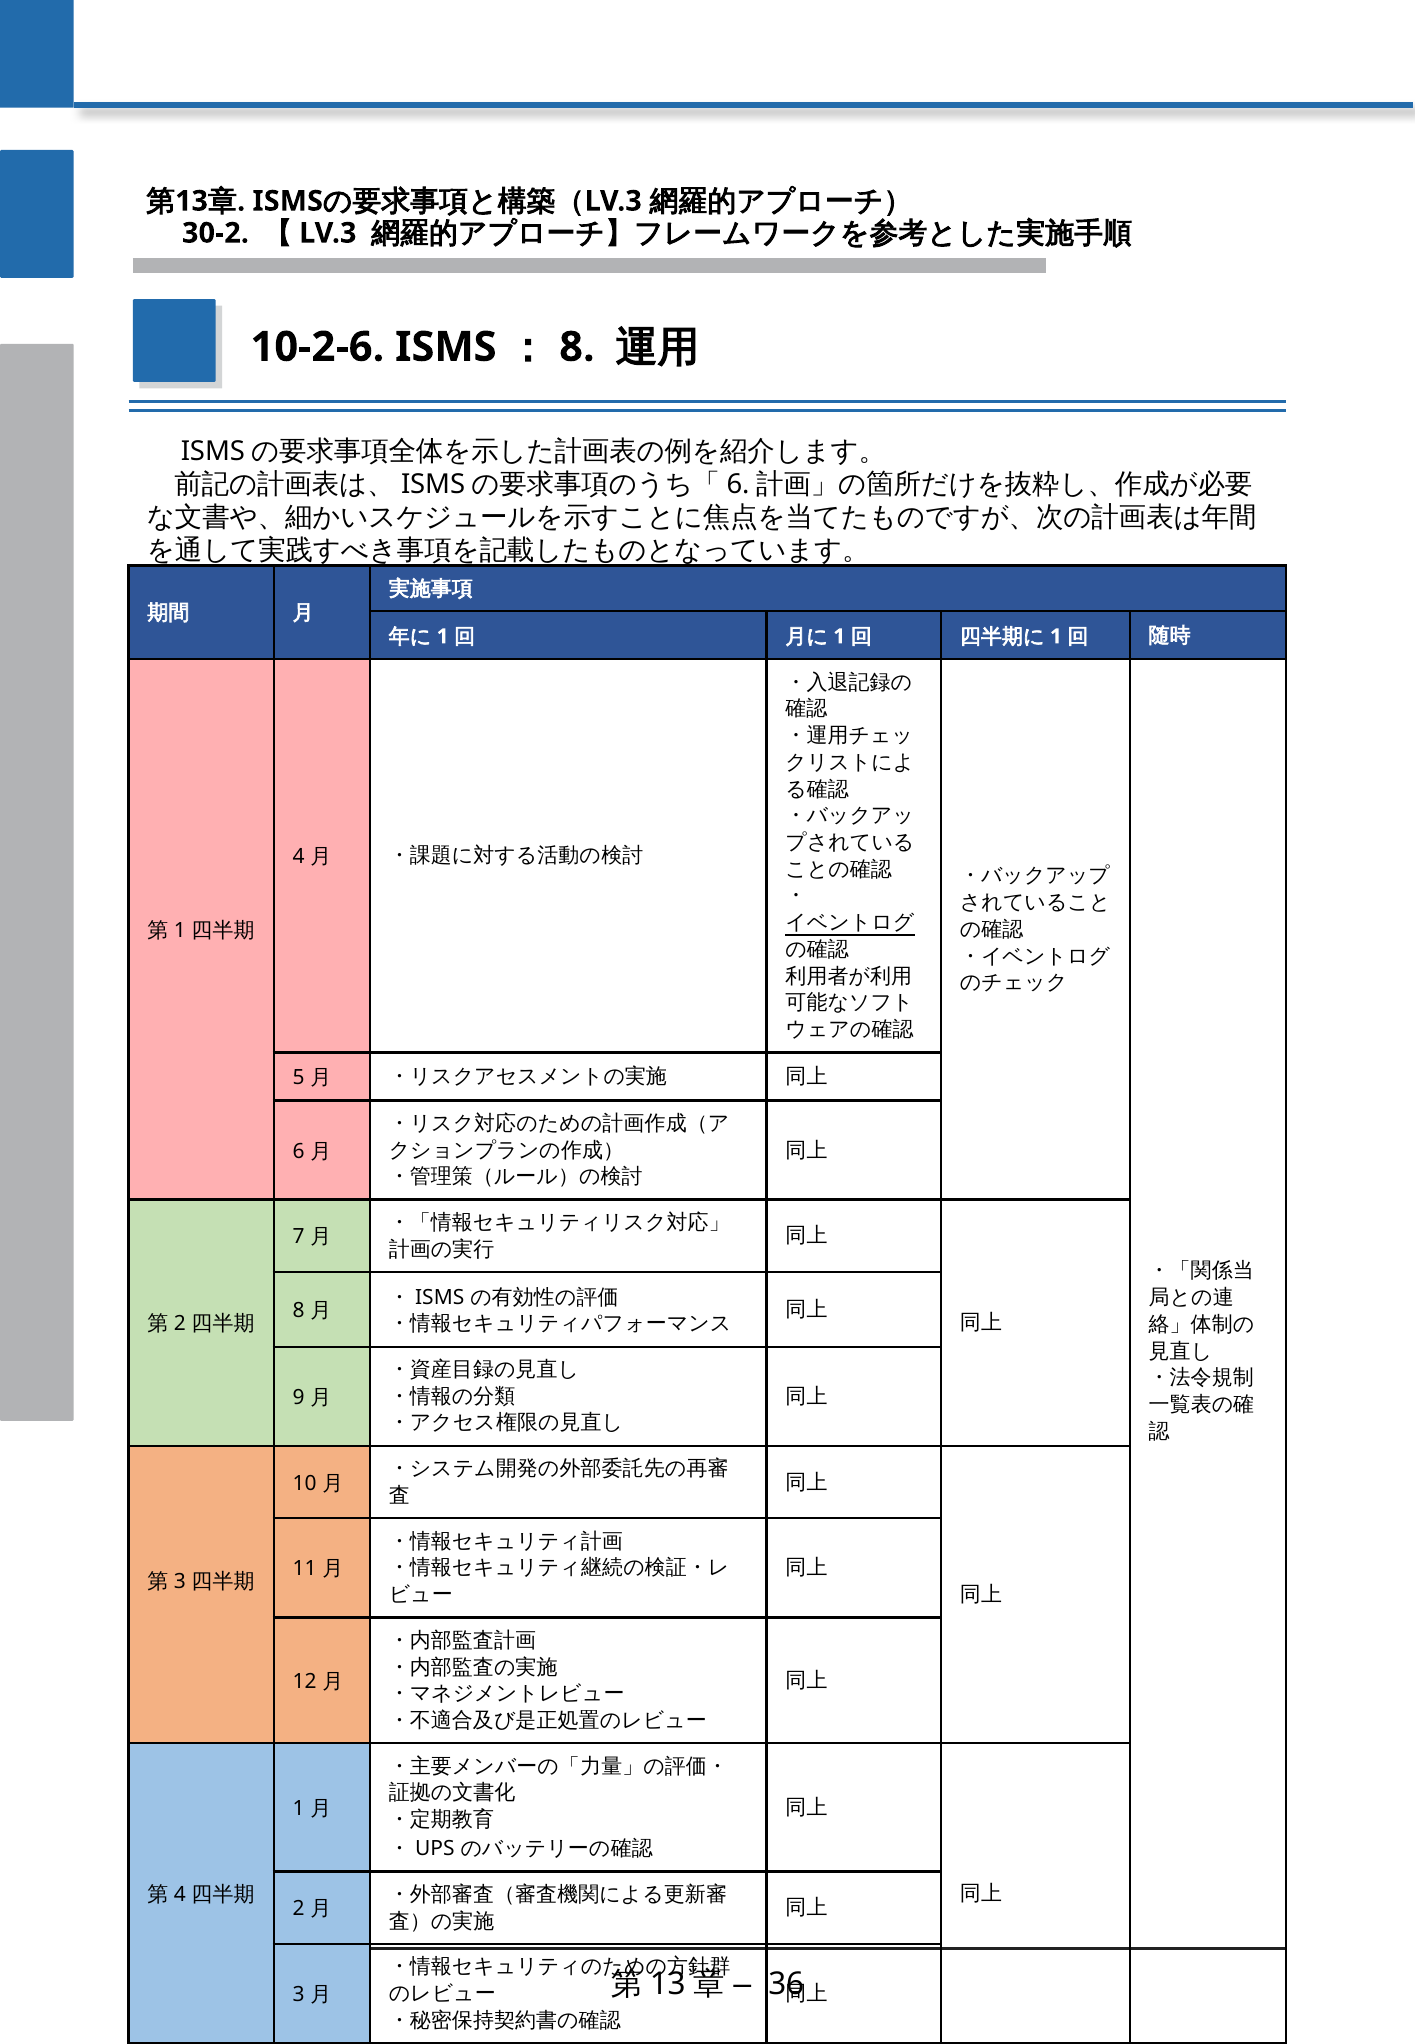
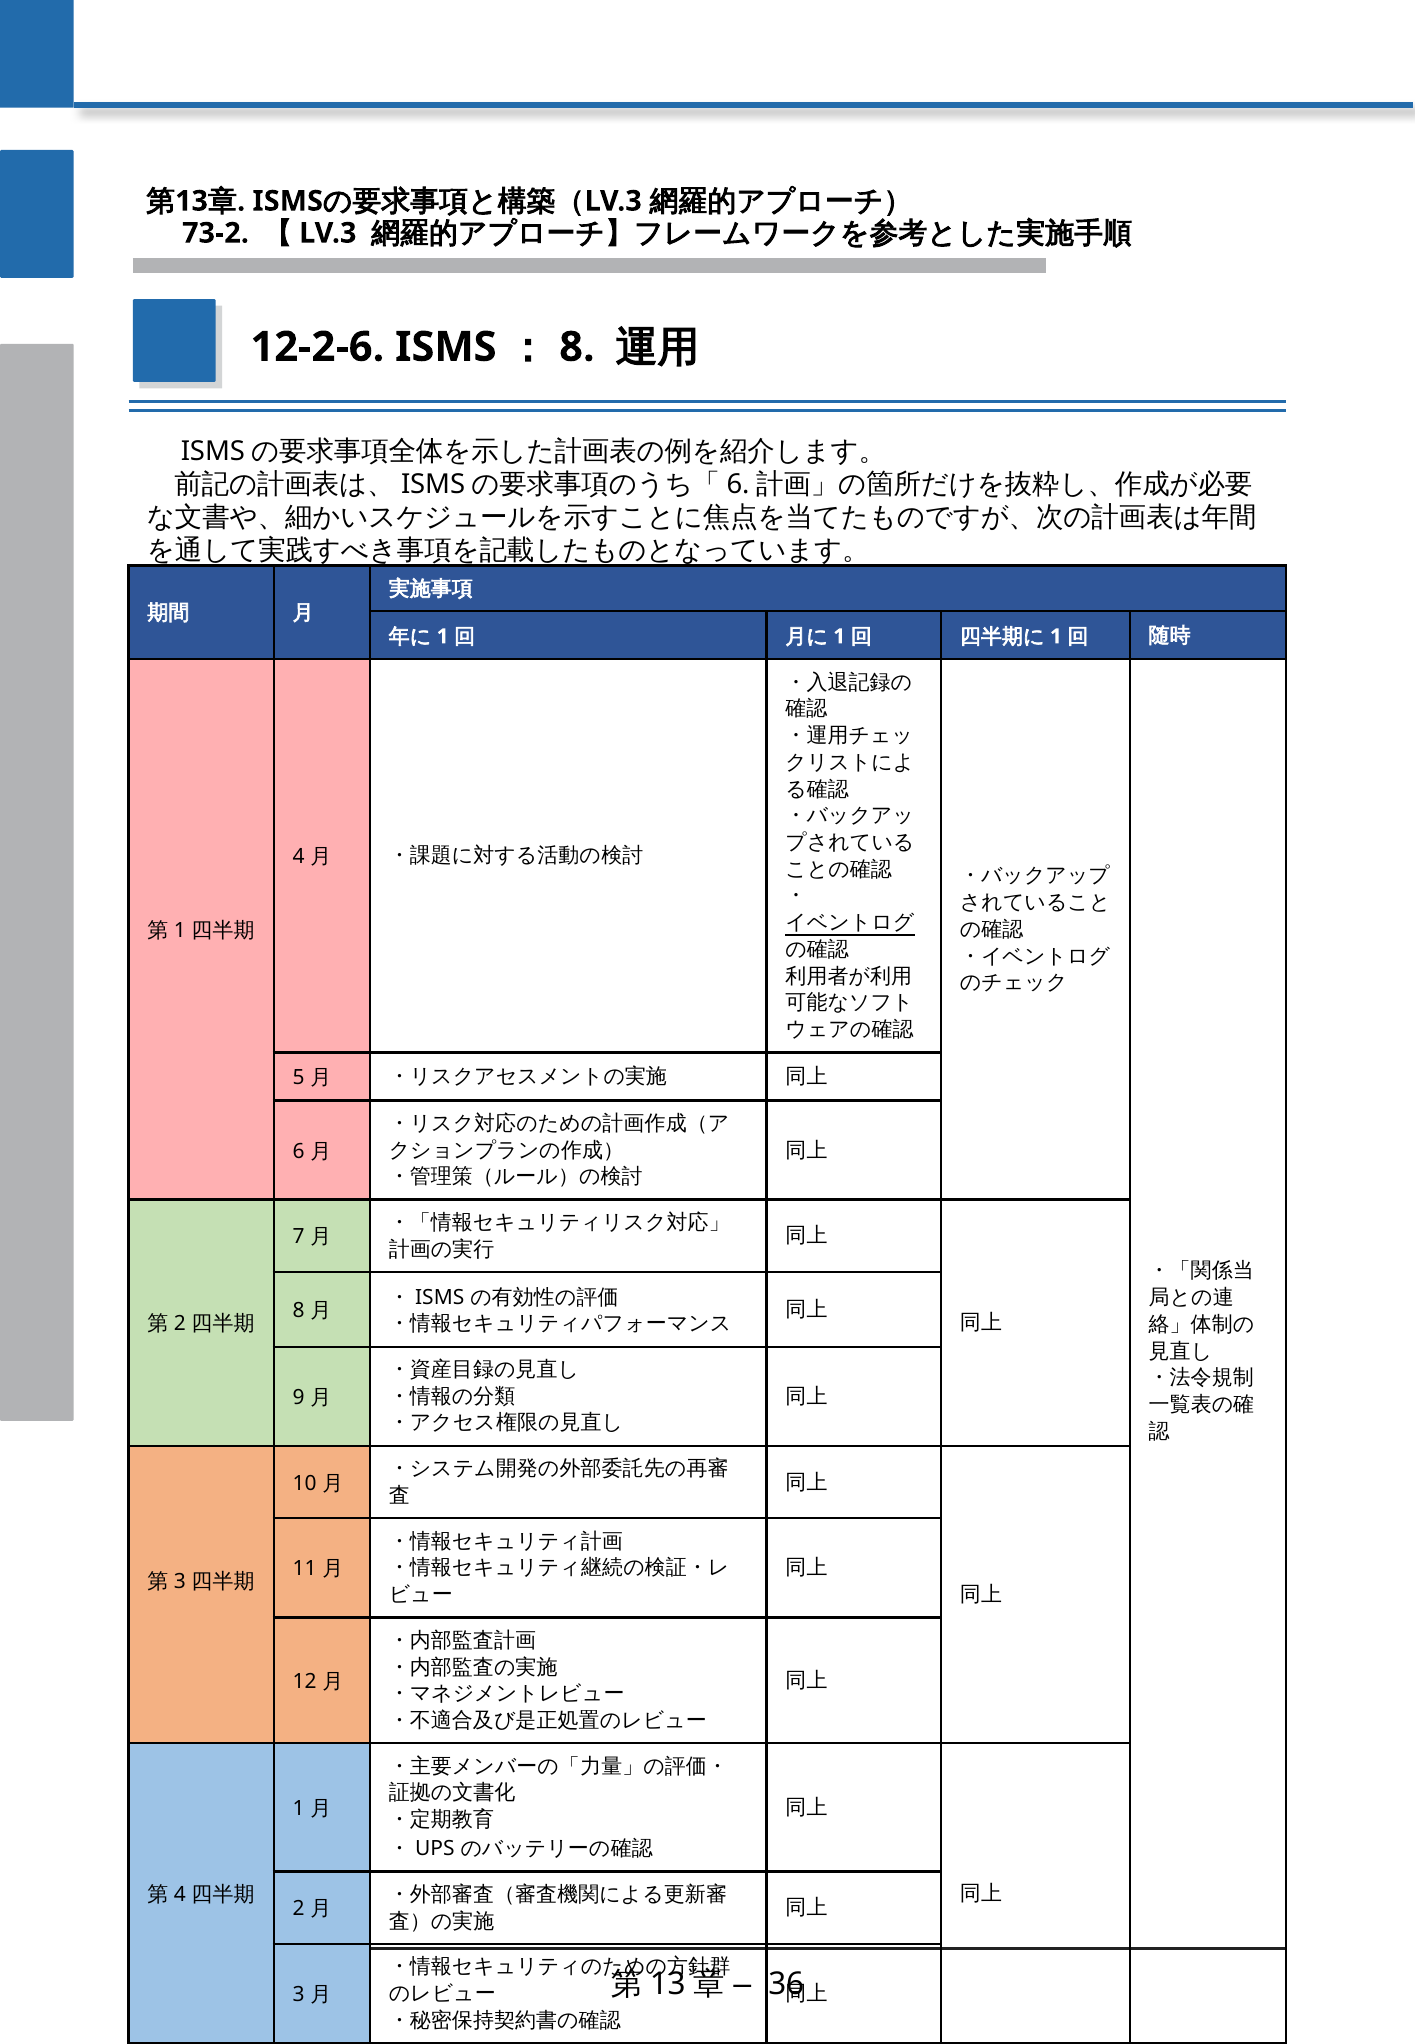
30-2: 30-2 -> 73-2 (215, 233)
10-2-6: 10-2-6 -> 12-2-6 (317, 347)
